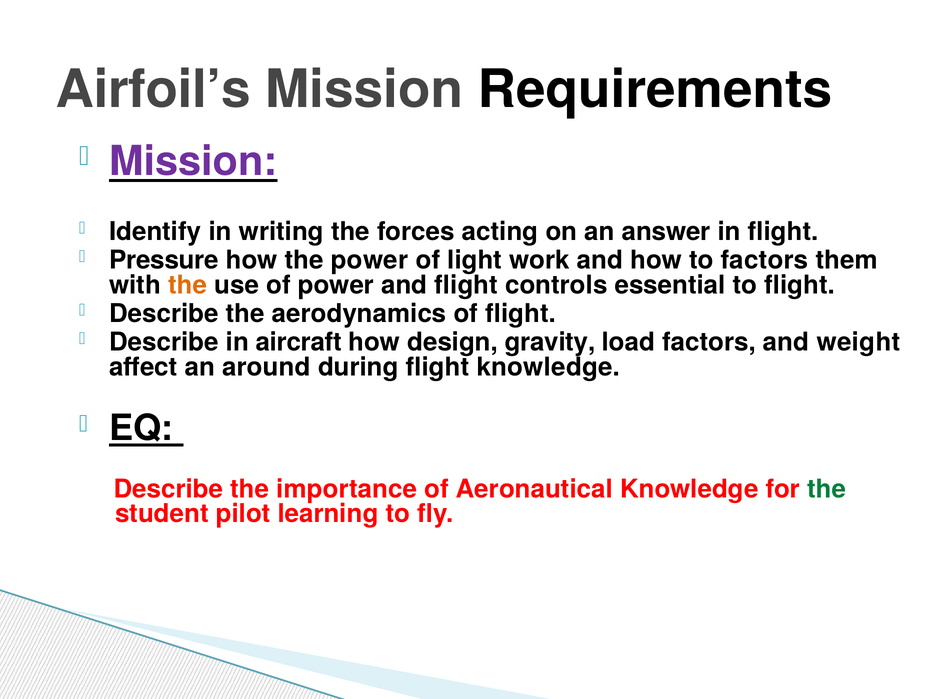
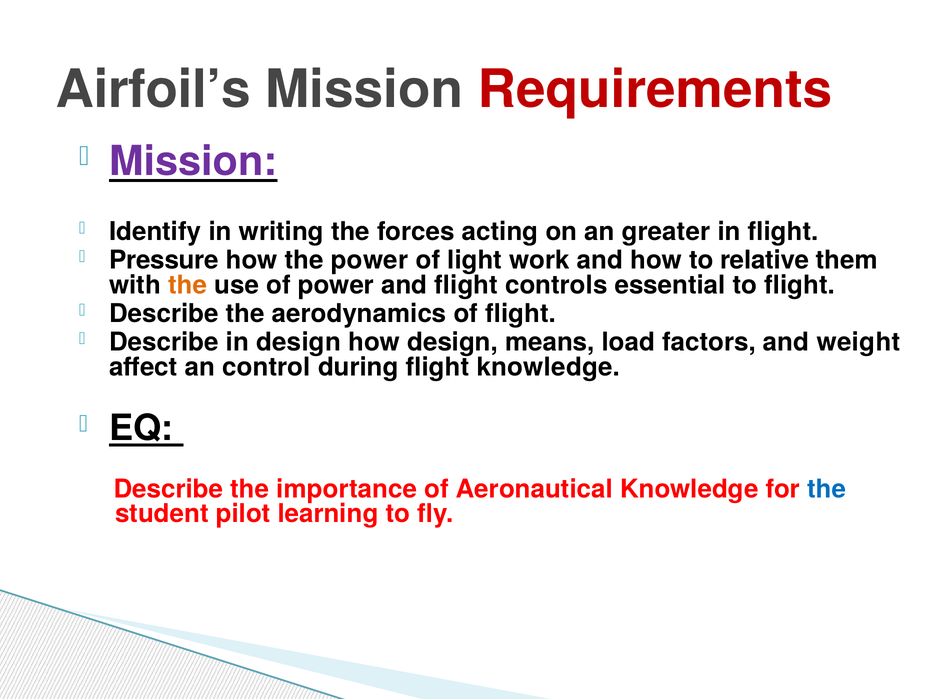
Requirements colour: black -> red (655, 90)
answer: answer -> greater (666, 232)
to factors: factors -> relative (765, 260)
in aircraft: aircraft -> design (298, 342)
gravity: gravity -> means (550, 342)
around: around -> control (266, 367)
the colour: green -> blue (827, 490)
